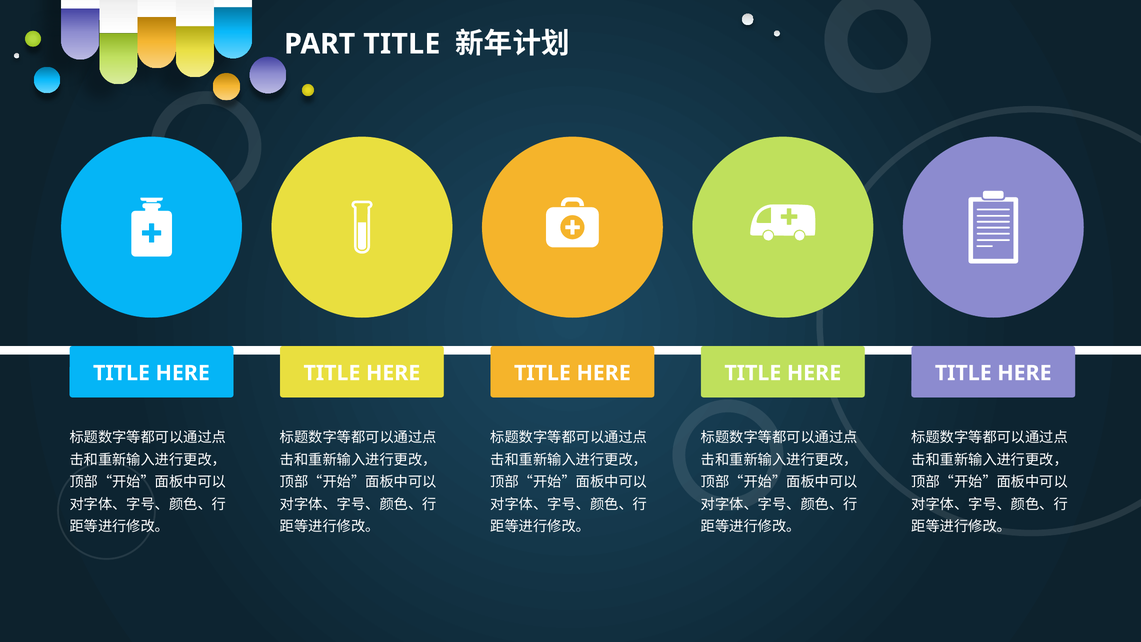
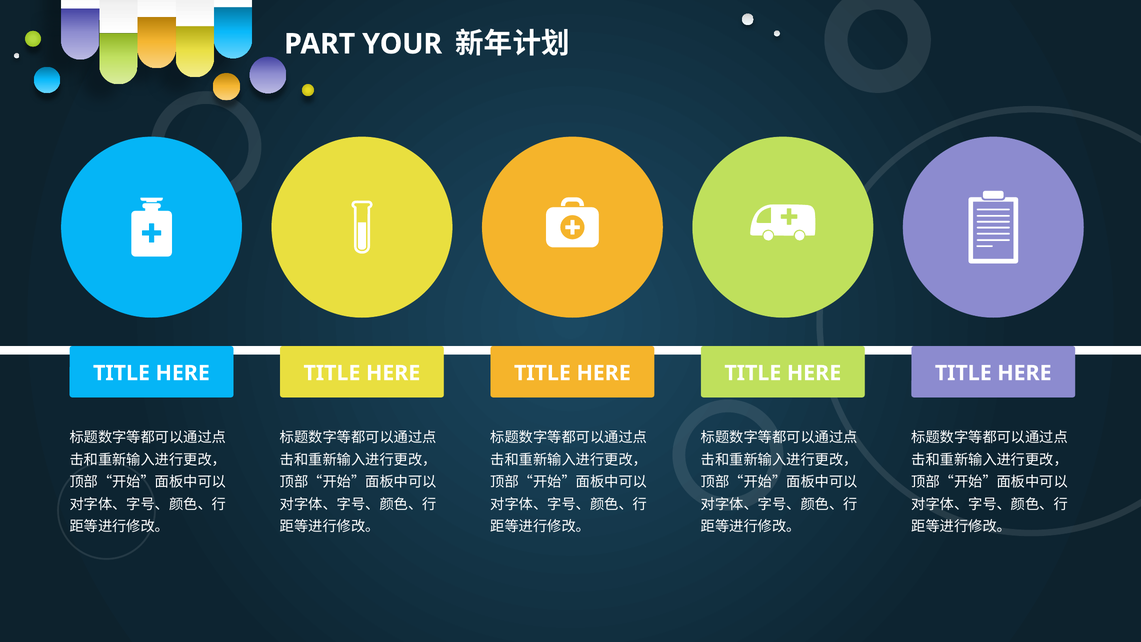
PART TITLE: TITLE -> YOUR (402, 44)
